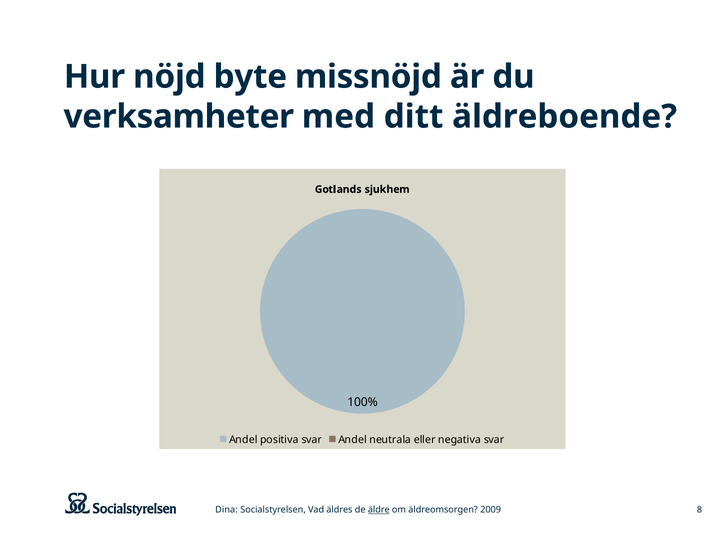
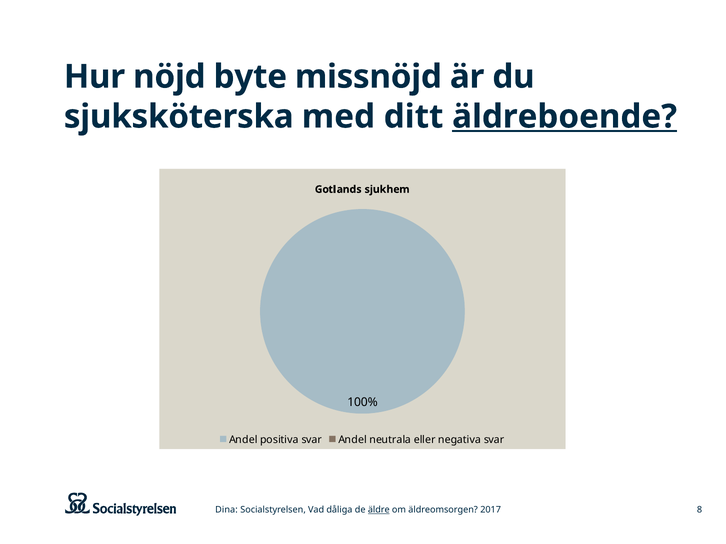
verksamheter: verksamheter -> sjuksköterska (179, 117)
äldreboende underline: none -> present (565, 117)
äldres: äldres -> dåliga (339, 510)
2009: 2009 -> 2017 (491, 510)
